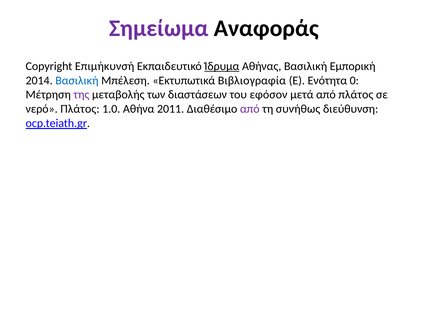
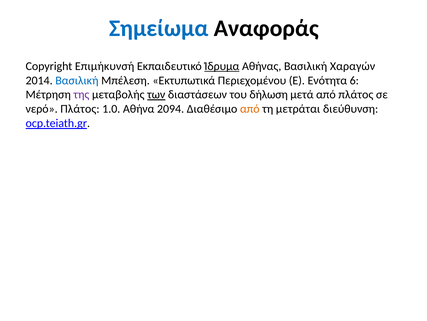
Σημείωμα colour: purple -> blue (159, 28)
Εμπορική: Εμπορική -> Χαραγών (353, 66)
Βιβλιογραφία: Βιβλιογραφία -> Περιεχομένου (252, 80)
0: 0 -> 6 (354, 80)
των underline: none -> present (156, 94)
εφόσον: εφόσον -> δήλωση (269, 94)
2011: 2011 -> 2094 (171, 109)
από colour: purple -> orange (250, 109)
συνήθως: συνήθως -> μετράται (298, 109)
